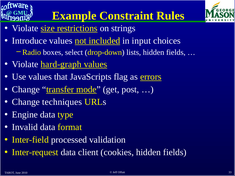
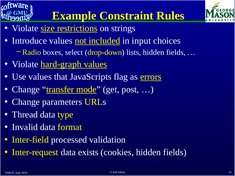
techniques: techniques -> parameters (62, 102)
Engine: Engine -> Thread (25, 115)
client: client -> exists (88, 153)
